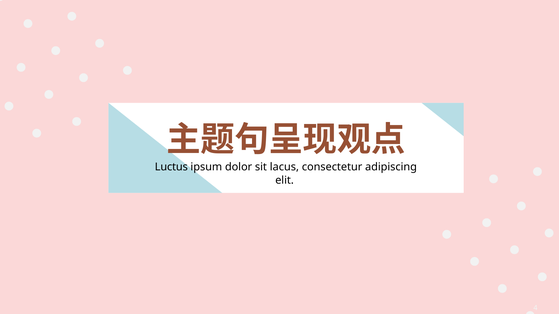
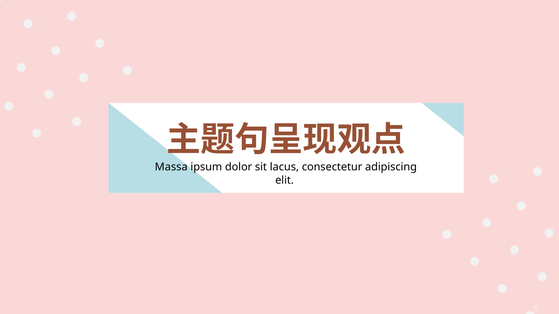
Luctus: Luctus -> Massa (171, 167)
